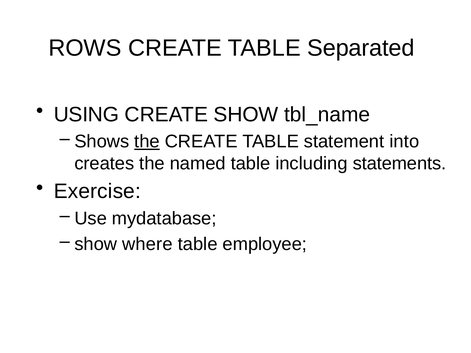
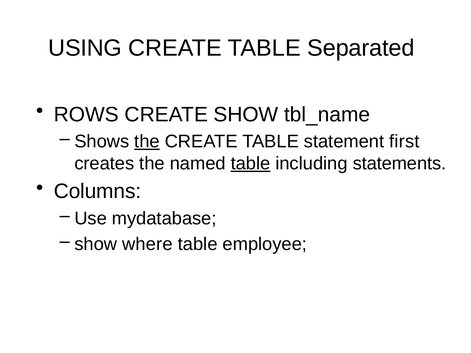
ROWS: ROWS -> USING (85, 48)
USING: USING -> ROWS (86, 115)
into: into -> first (404, 142)
table underline: none -> present (251, 164)
Exercise: Exercise -> Columns (97, 191)
